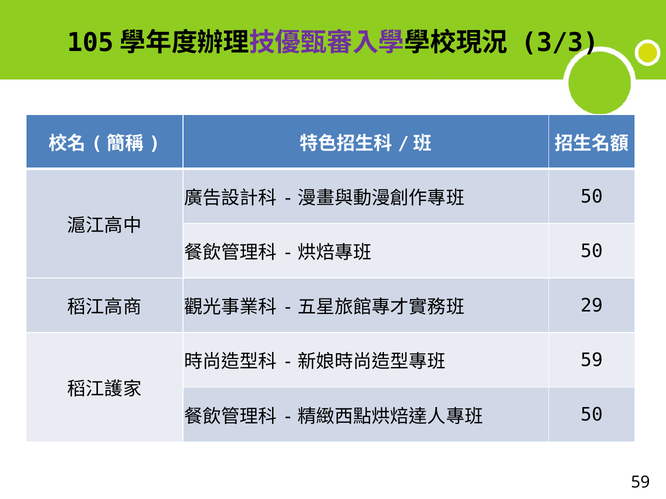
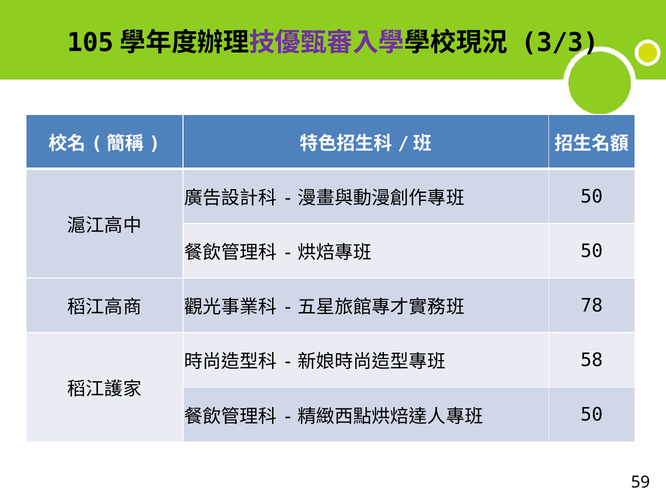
29: 29 -> 78 (592, 306)
59: 59 -> 58 (592, 361)
